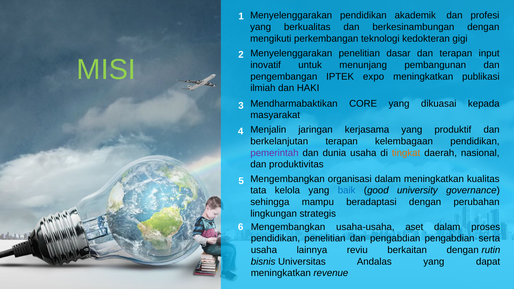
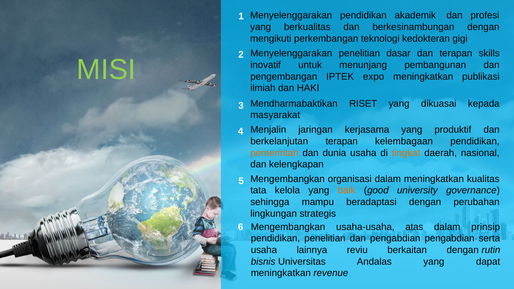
input: input -> skills (489, 53)
CORE: CORE -> RISET (363, 104)
pemerintah colour: purple -> orange (274, 153)
produktivitas: produktivitas -> kelengkapan (296, 164)
baik colour: blue -> orange (347, 191)
aset: aset -> atas (414, 227)
proses: proses -> prinsip (486, 227)
